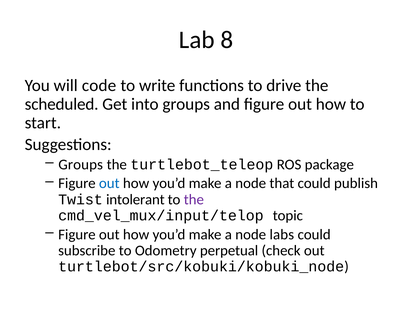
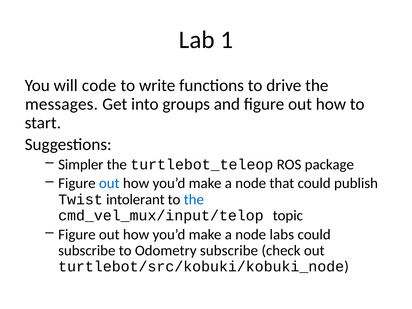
8: 8 -> 1 (227, 40)
scheduled: scheduled -> messages (61, 104)
Groups: Groups -> Simpler (81, 164)
the colour: purple -> blue (194, 199)
Odometry perpetual: perpetual -> subscribe (229, 251)
